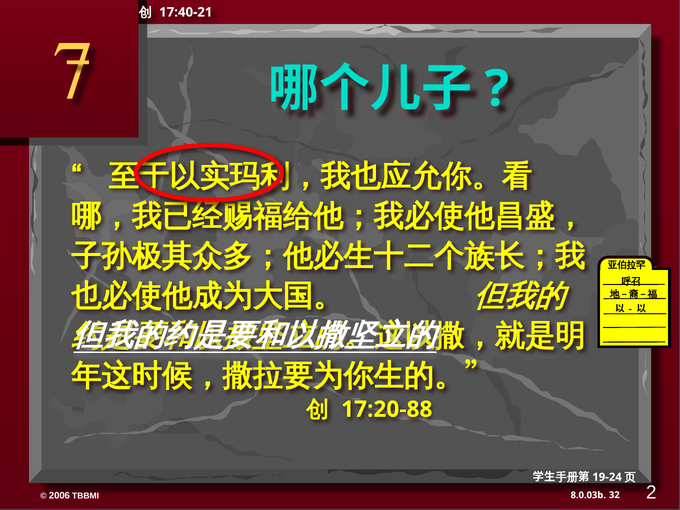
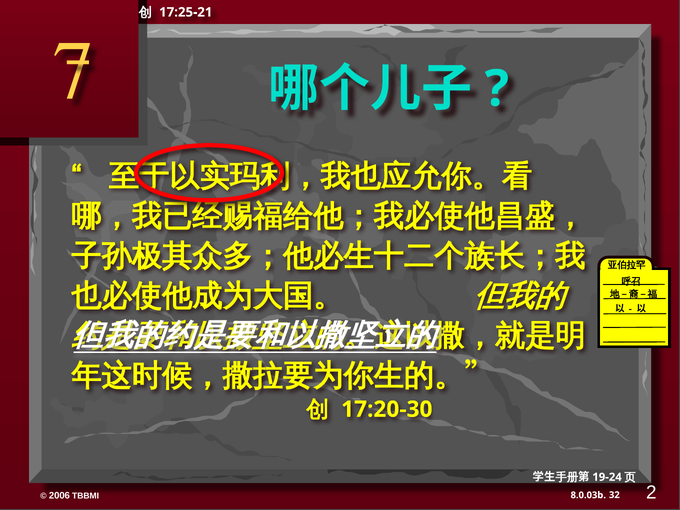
17:40-21: 17:40-21 -> 17:25-21 (186, 12)
17:20-88: 17:20-88 -> 17:20-30 (387, 409)
